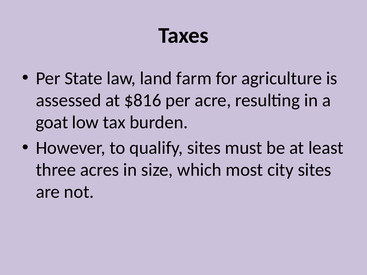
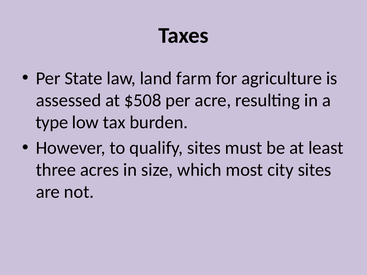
$816: $816 -> $508 (143, 100)
goat: goat -> type (52, 122)
